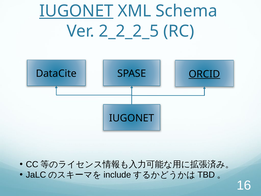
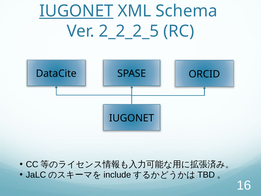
ORCID underline: present -> none (204, 74)
